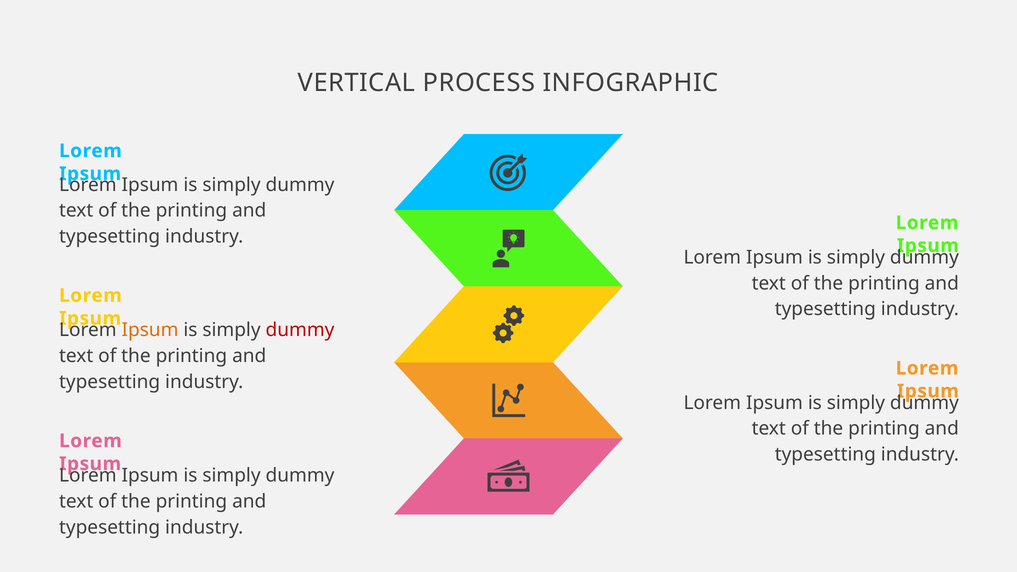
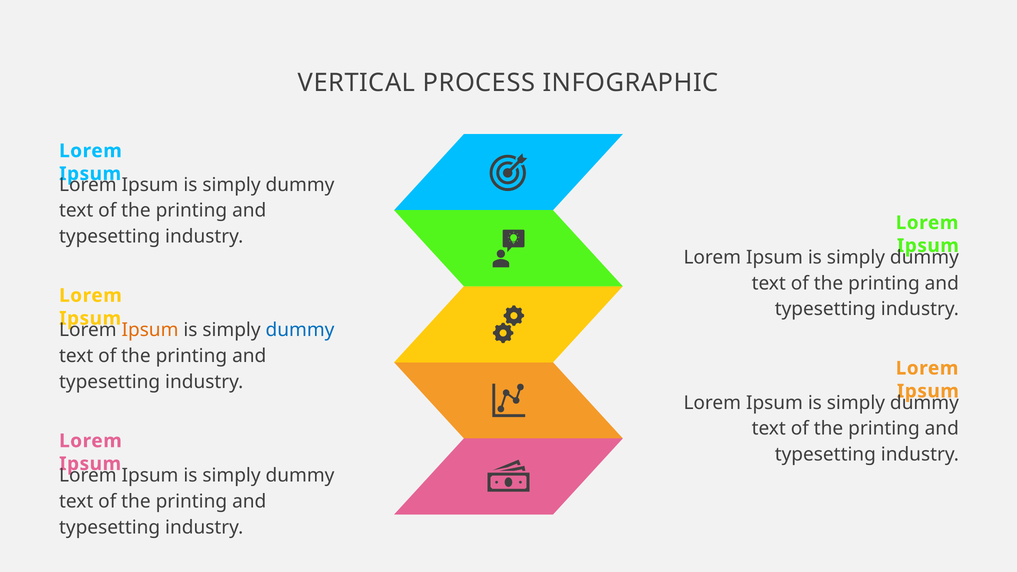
dummy colour: red -> blue (300, 330)
